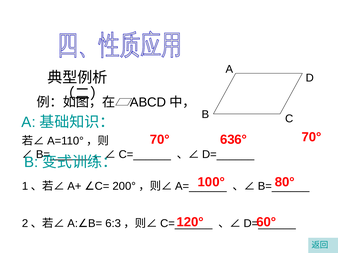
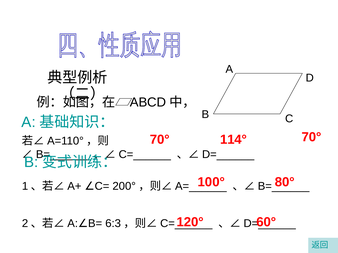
636°: 636° -> 114° (233, 140)
